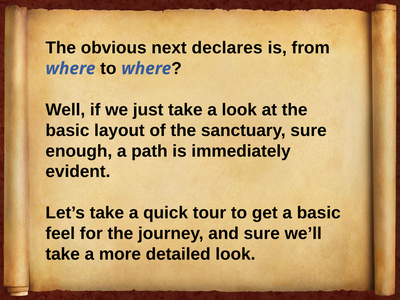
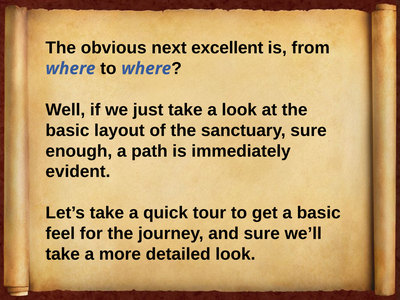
declares: declares -> excellent (227, 48)
